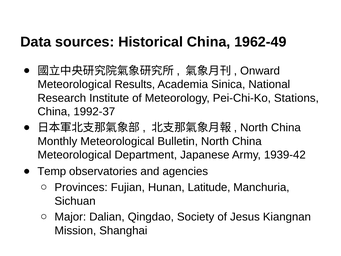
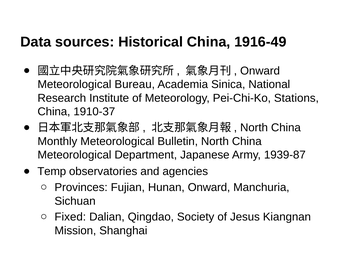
1962-49: 1962-49 -> 1916-49 (260, 42)
Results: Results -> Bureau (135, 84)
1992-37: 1992-37 -> 1910-37 (94, 112)
1939-42: 1939-42 -> 1939-87 (285, 155)
Hunan Latitude: Latitude -> Onward (209, 187)
Major: Major -> Fixed (70, 217)
